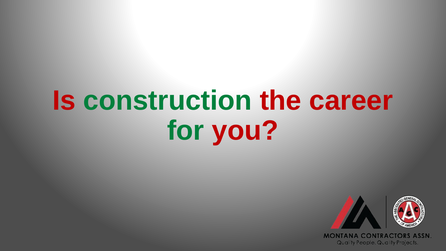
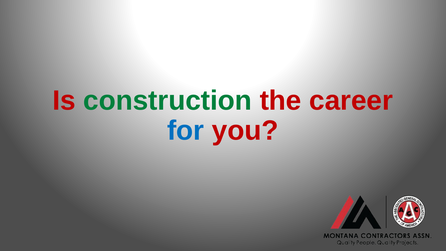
for colour: green -> blue (186, 131)
